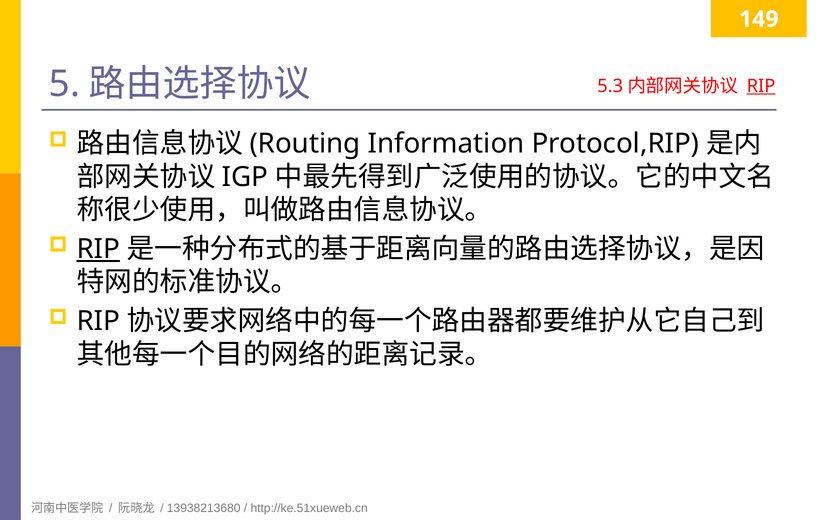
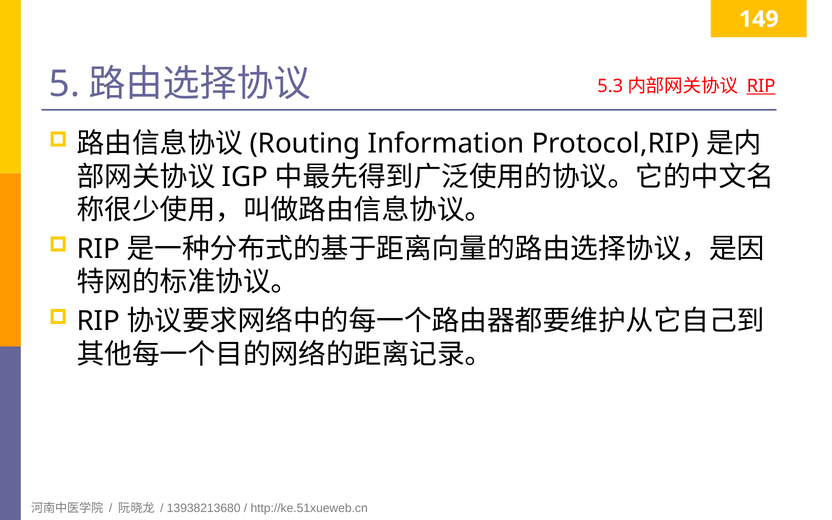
RIP underline: present -> none (98, 249)
